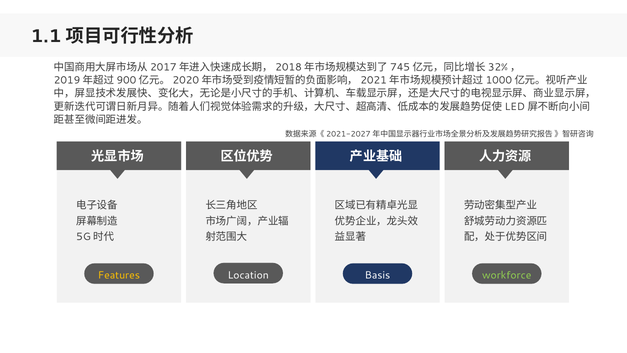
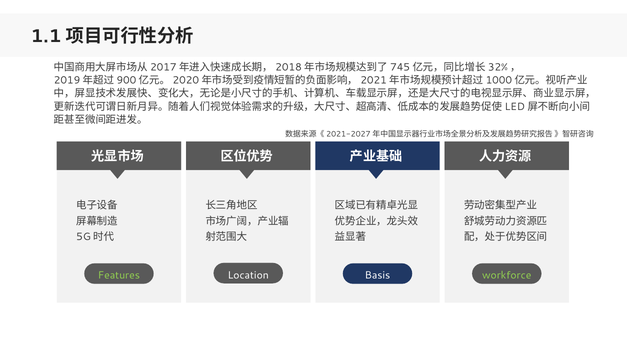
Features colour: yellow -> light green (119, 275)
